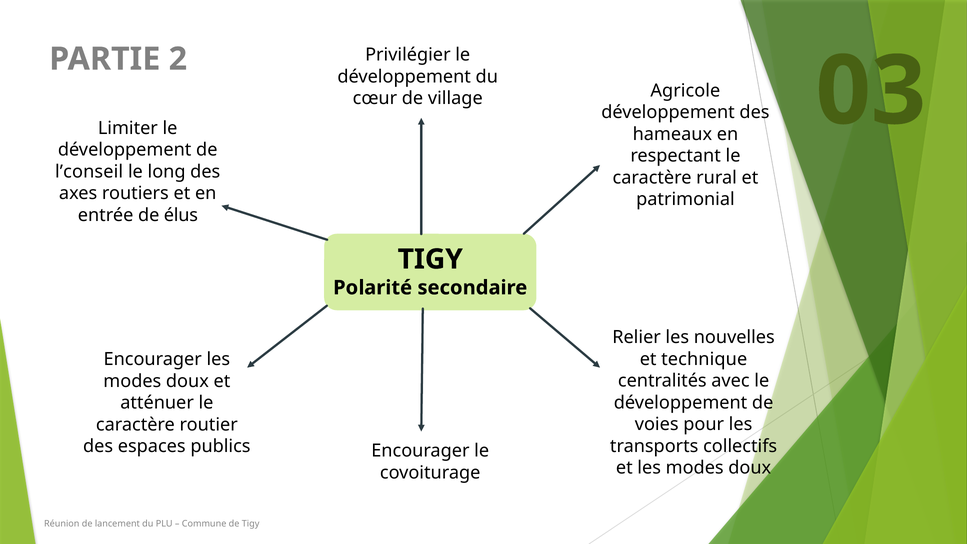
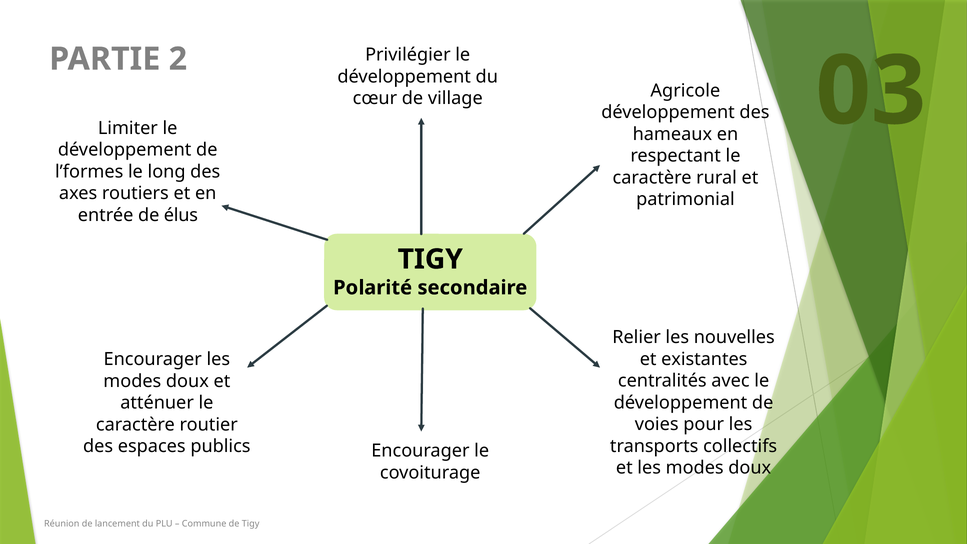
l’conseil: l’conseil -> l’formes (89, 172)
technique: technique -> existantes (704, 359)
